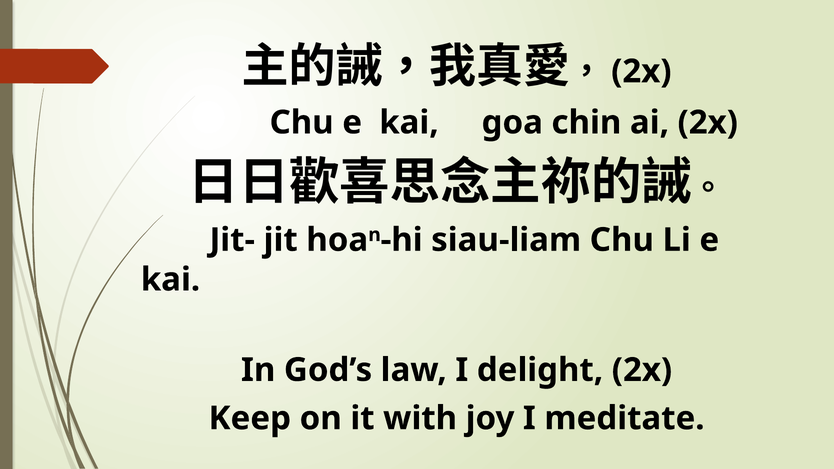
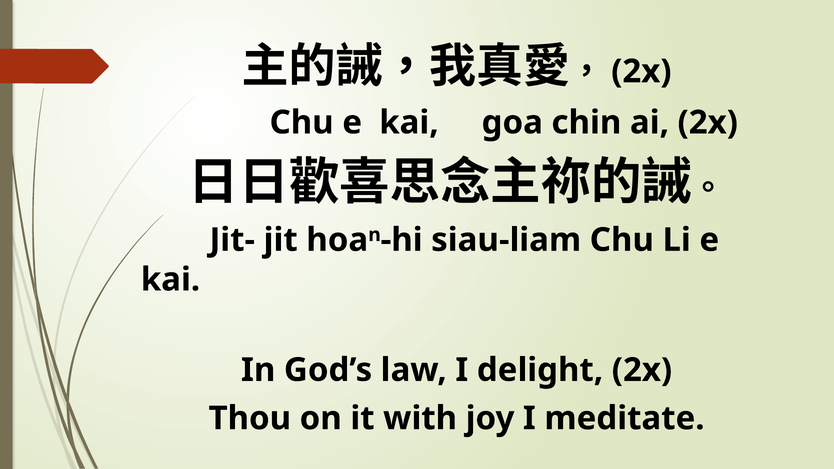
Keep: Keep -> Thou (250, 418)
